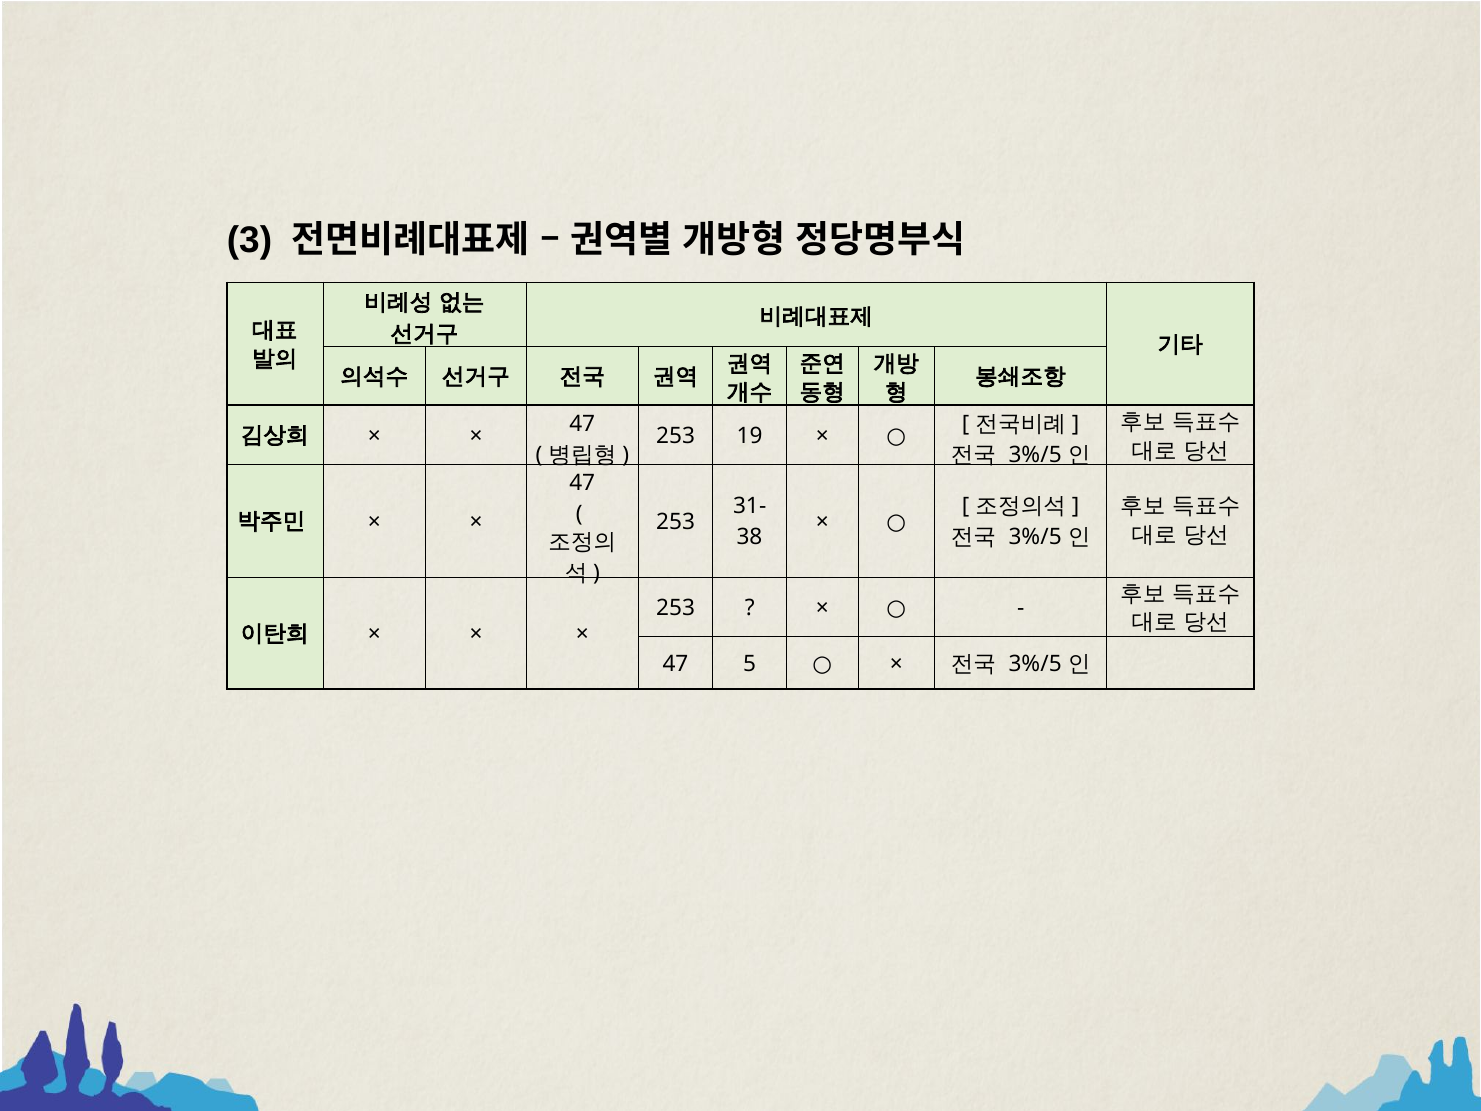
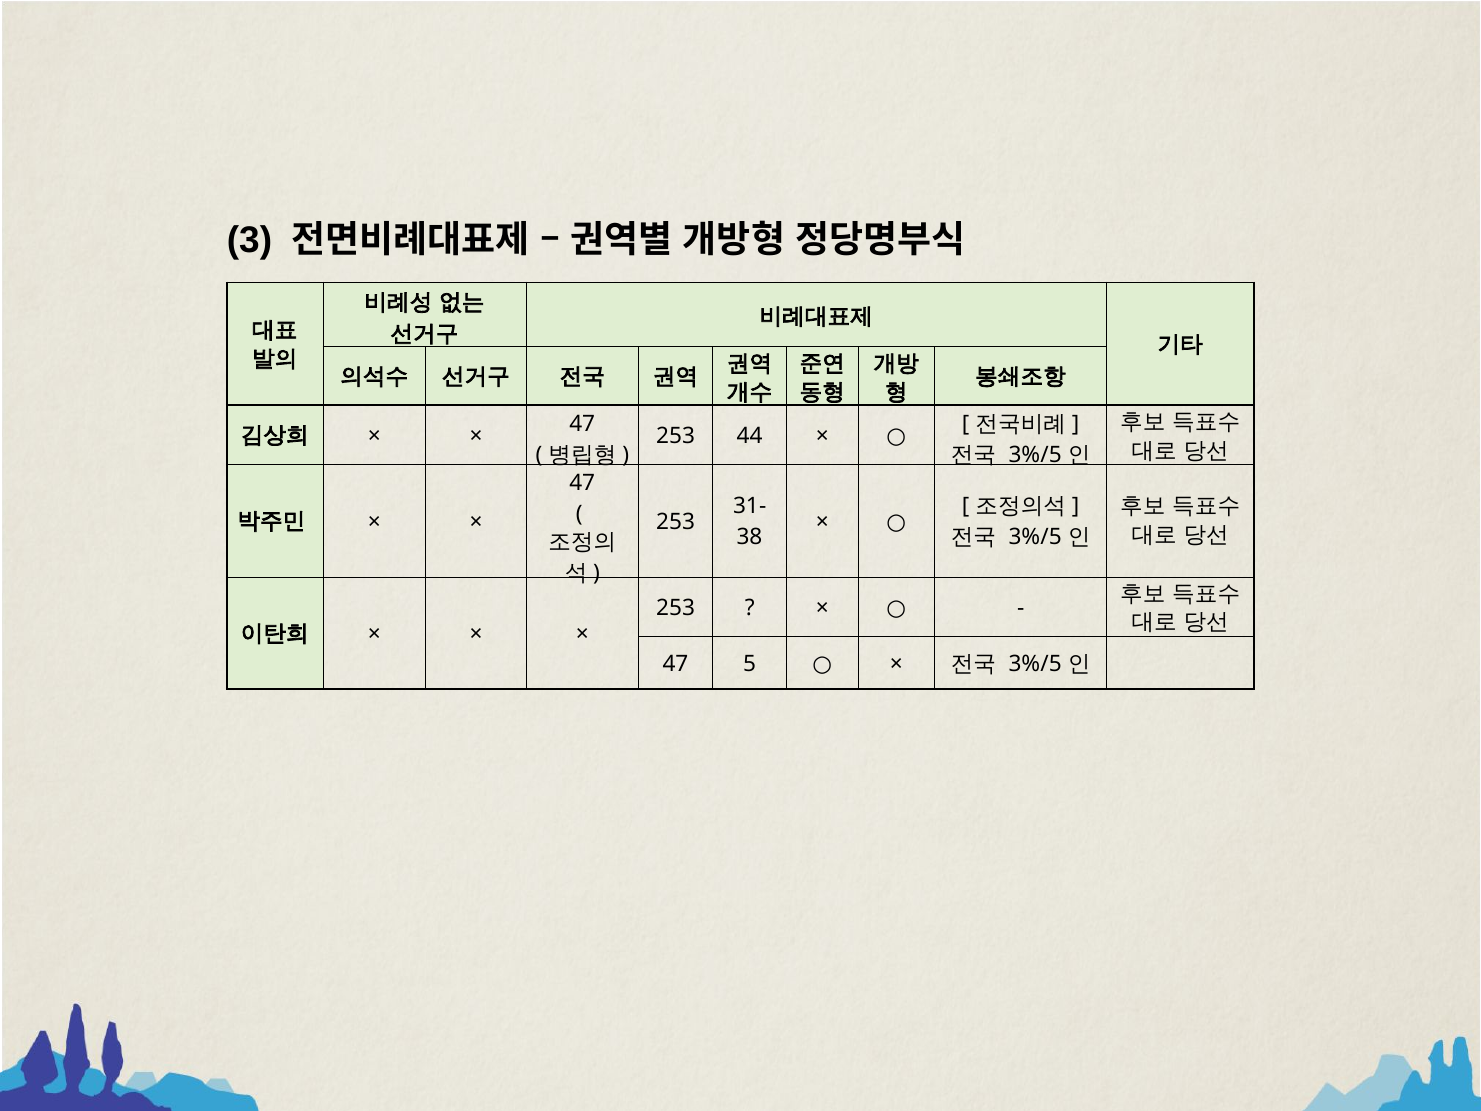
19: 19 -> 44 (750, 436)
